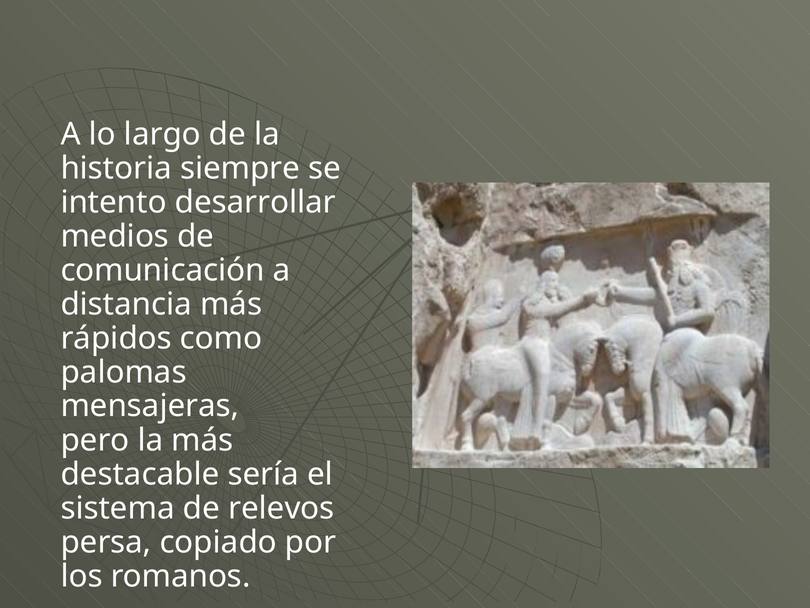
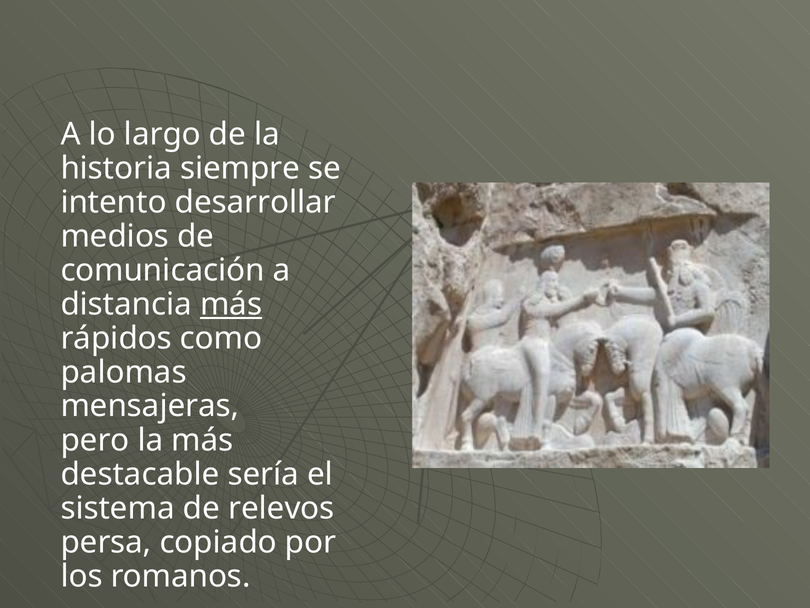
más underline: none -> present (231, 304)
